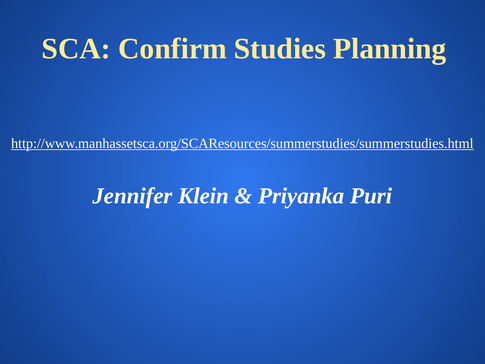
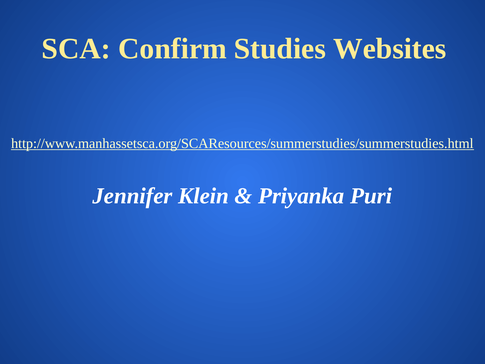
Planning: Planning -> Websites (390, 49)
